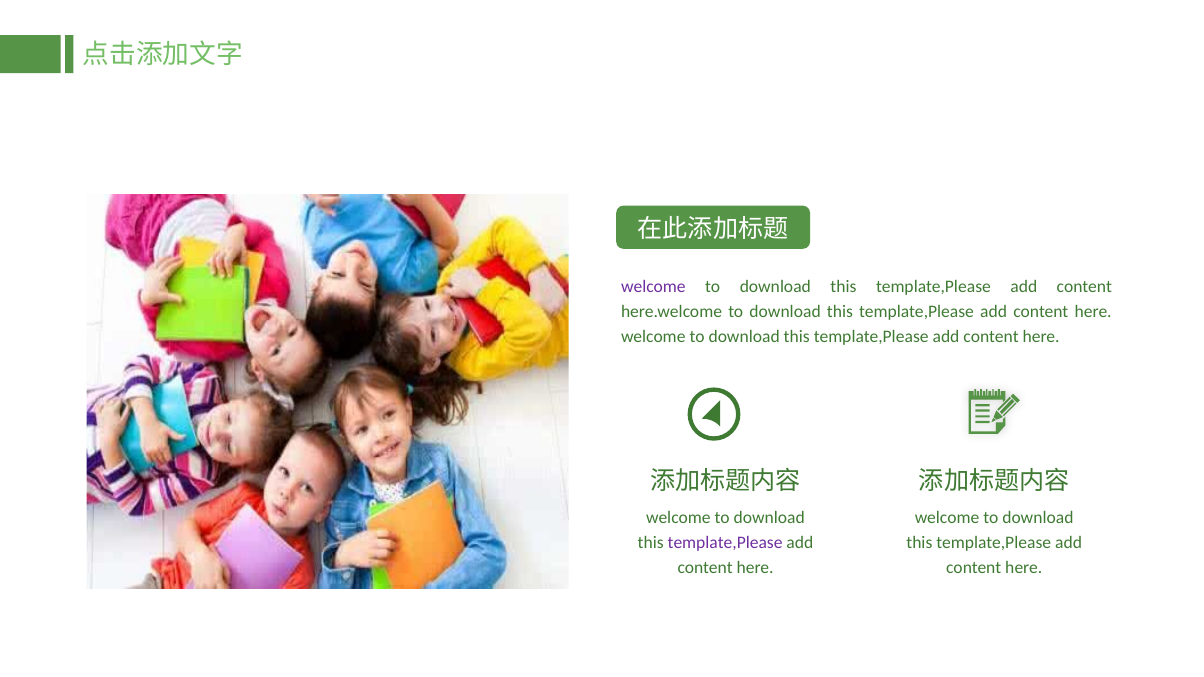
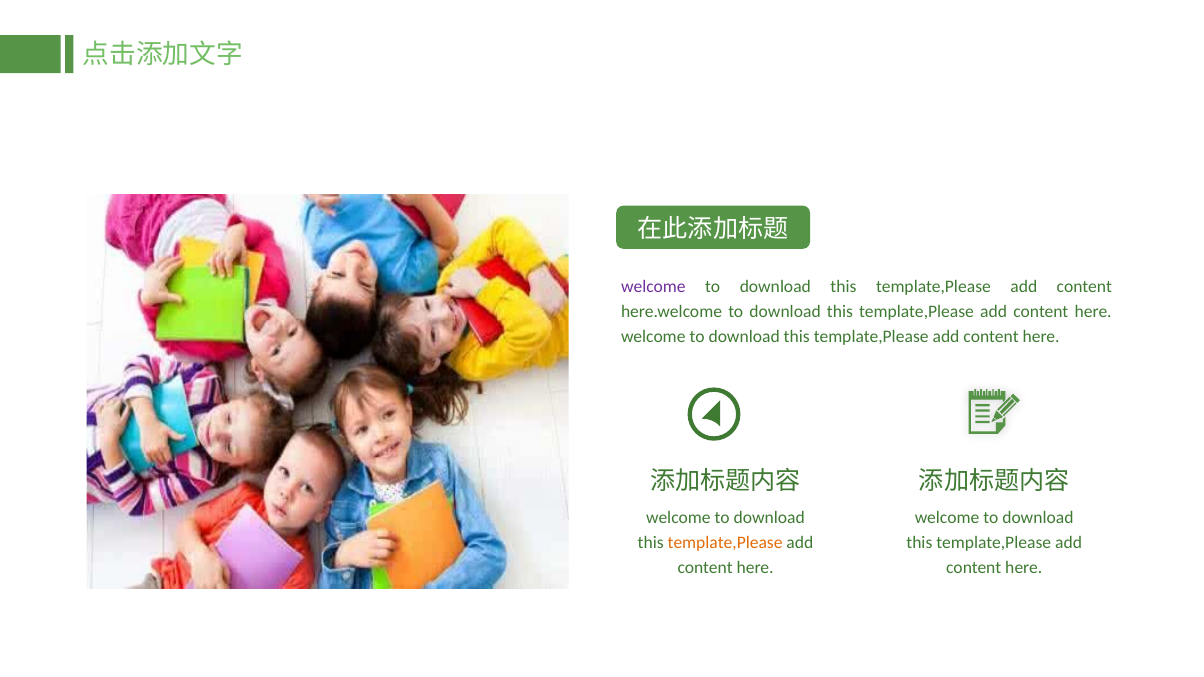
template,Please colour: purple -> orange (725, 543)
